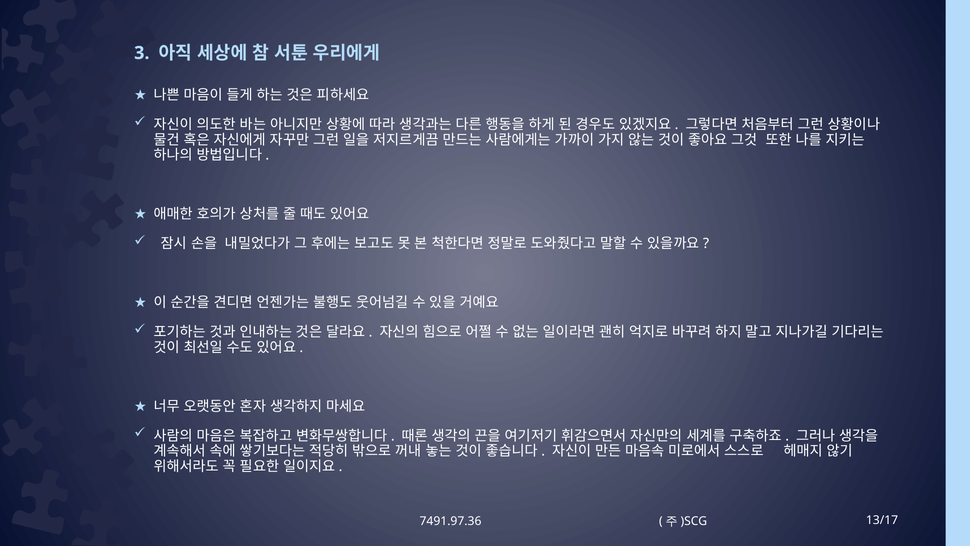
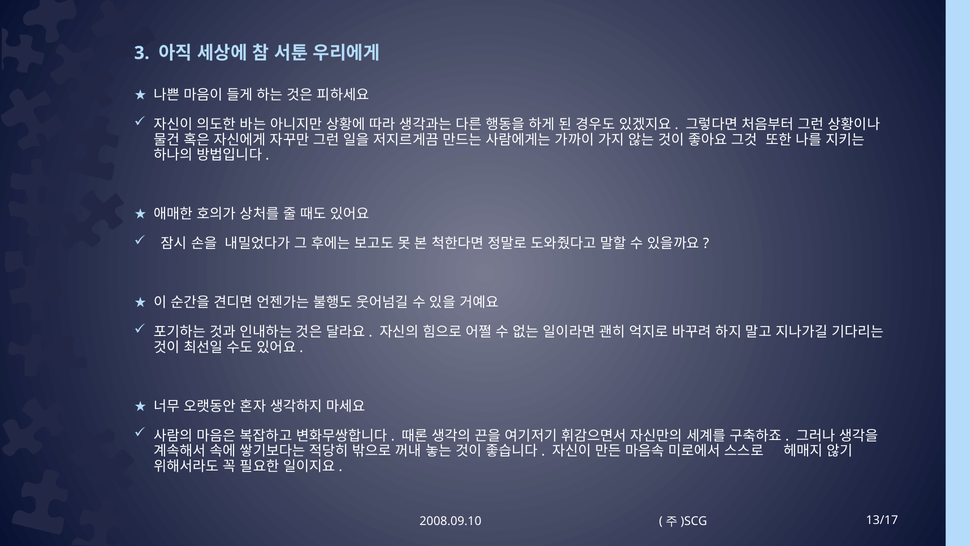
7491.97.36: 7491.97.36 -> 2008.09.10 (450, 521)
